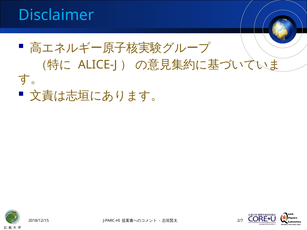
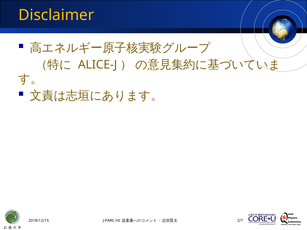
Disclaimer colour: light blue -> yellow (56, 15)
